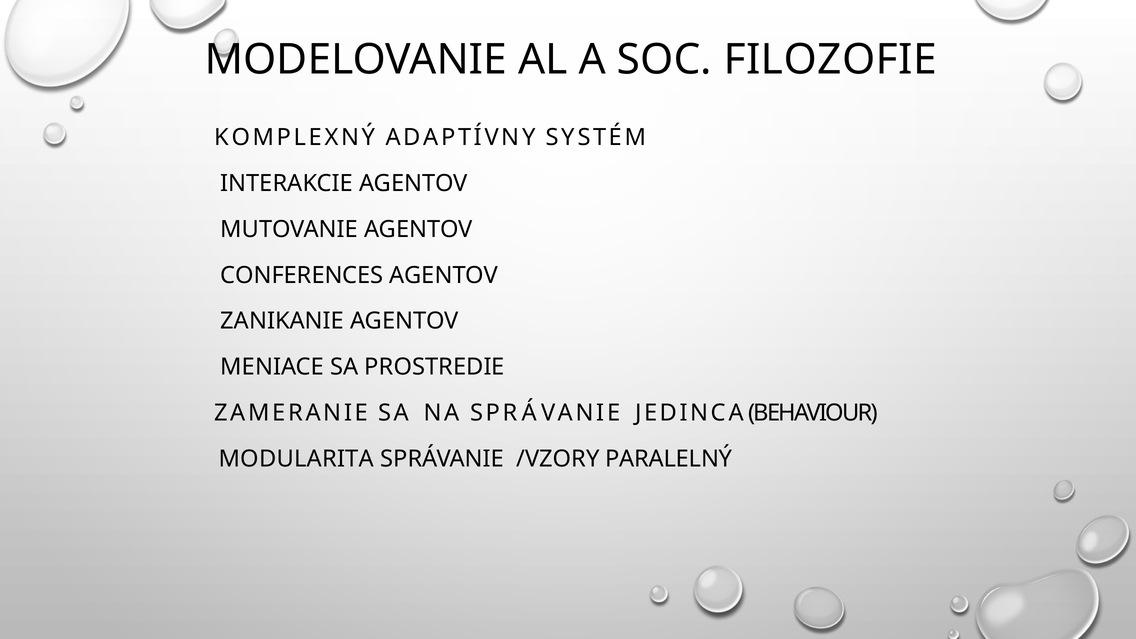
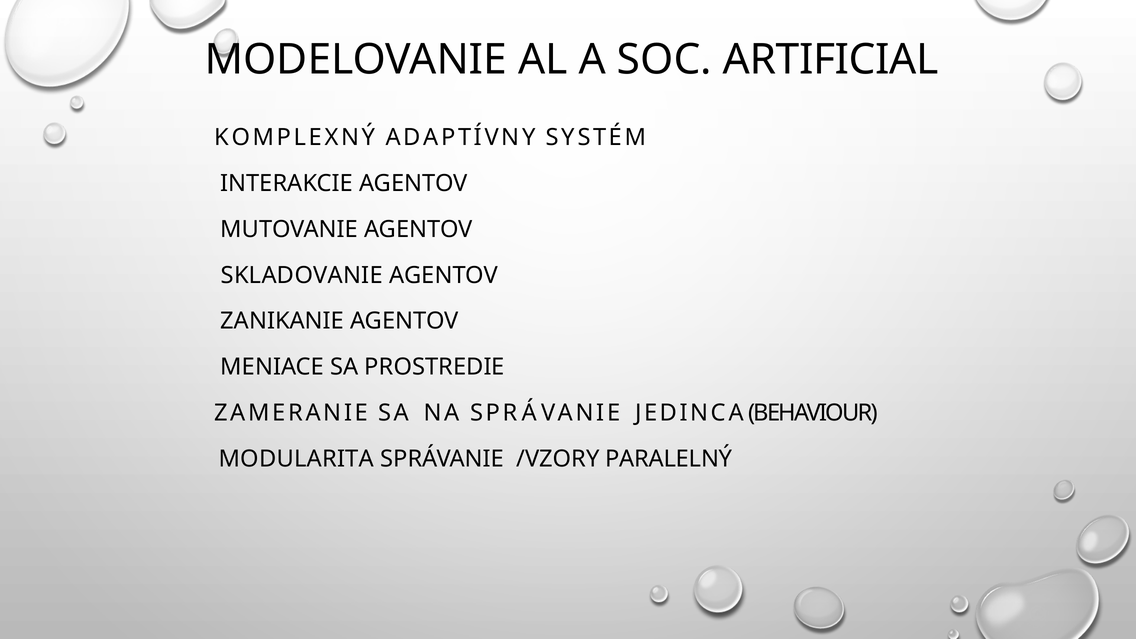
FILOZOFIE: FILOZOFIE -> ARTIFICIAL (831, 60)
CONFERENCES: CONFERENCES -> SKLADOVANIE (302, 275)
